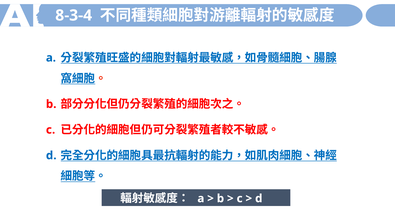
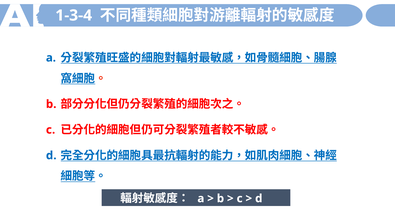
8-3-4: 8-3-4 -> 1-3-4 (74, 15)
